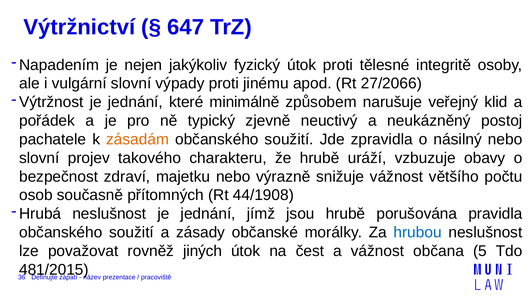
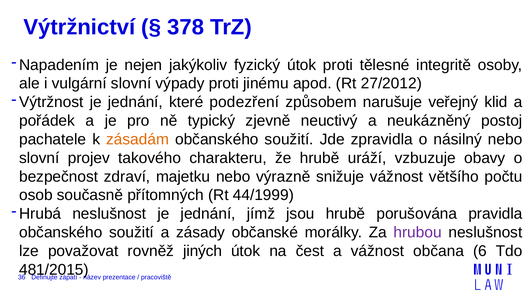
647: 647 -> 378 (186, 27)
27/2066: 27/2066 -> 27/2012 (391, 83)
minimálně: minimálně -> podezření (244, 102)
44/1908: 44/1908 -> 44/1999 (263, 195)
hrubou colour: blue -> purple (418, 232)
5: 5 -> 6 (480, 251)
